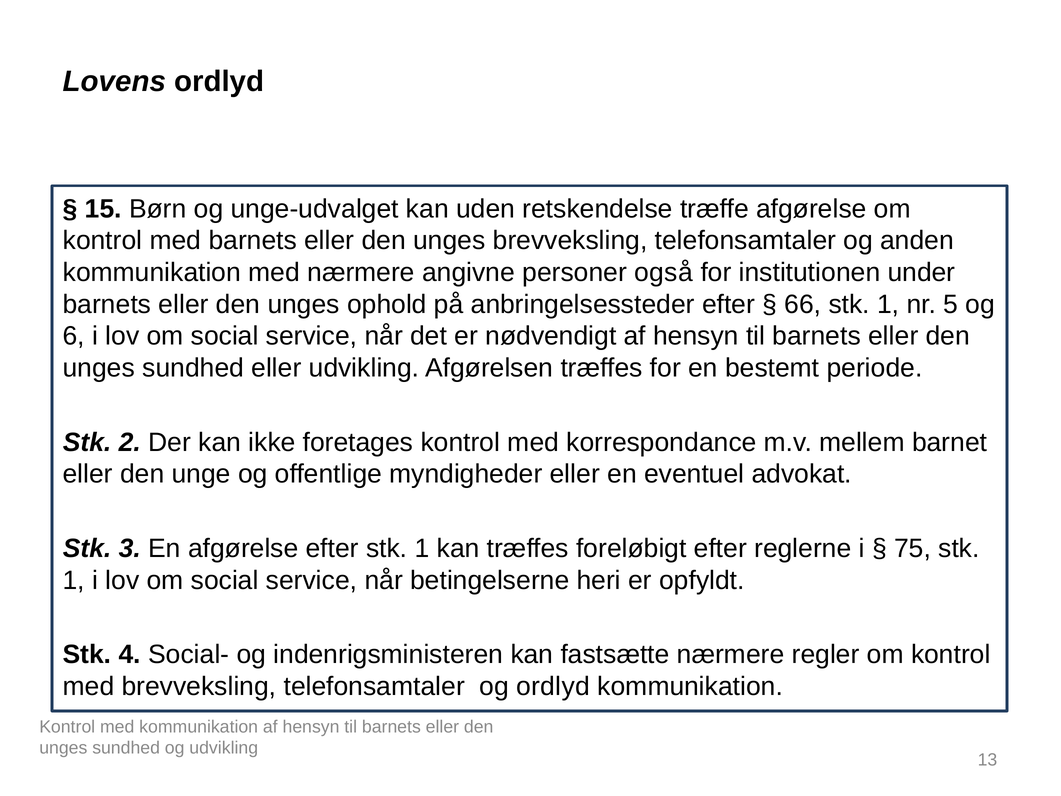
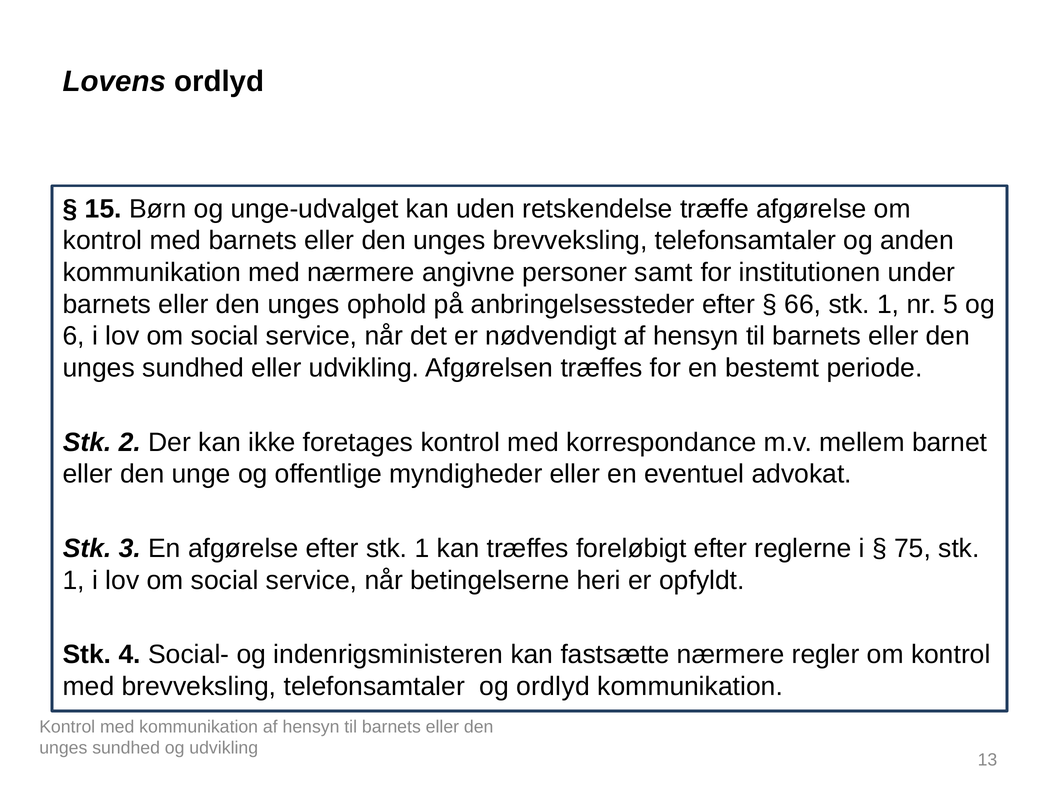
også: også -> samt (664, 272)
